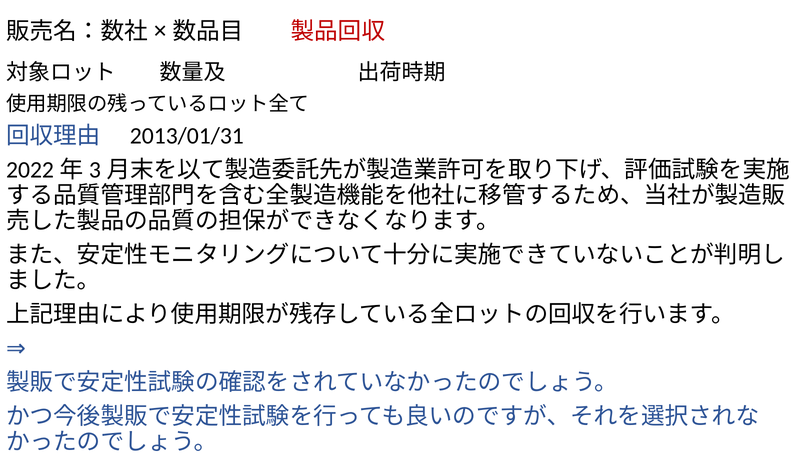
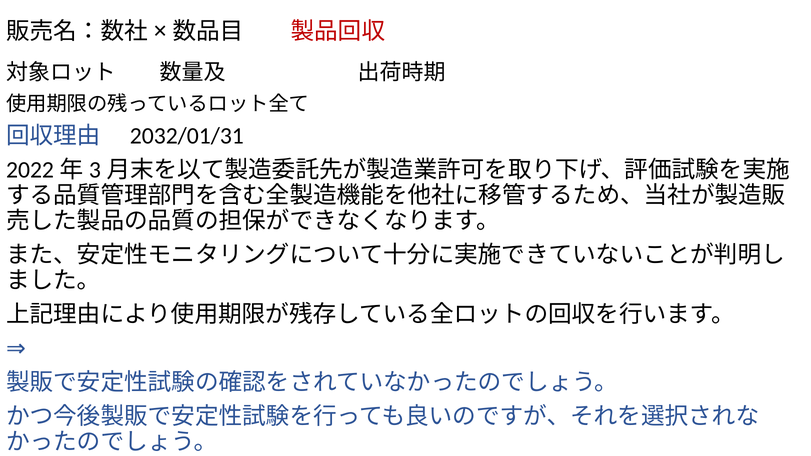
2013/01/31: 2013/01/31 -> 2032/01/31 (187, 136)
